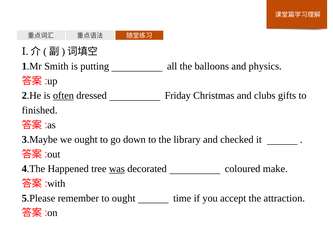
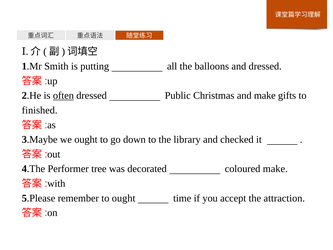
and physics: physics -> dressed (265, 66)
Friday: Friday -> Public (178, 95)
and clubs: clubs -> make (265, 95)
Happened: Happened -> Performer (68, 169)
was underline: present -> none (117, 169)
